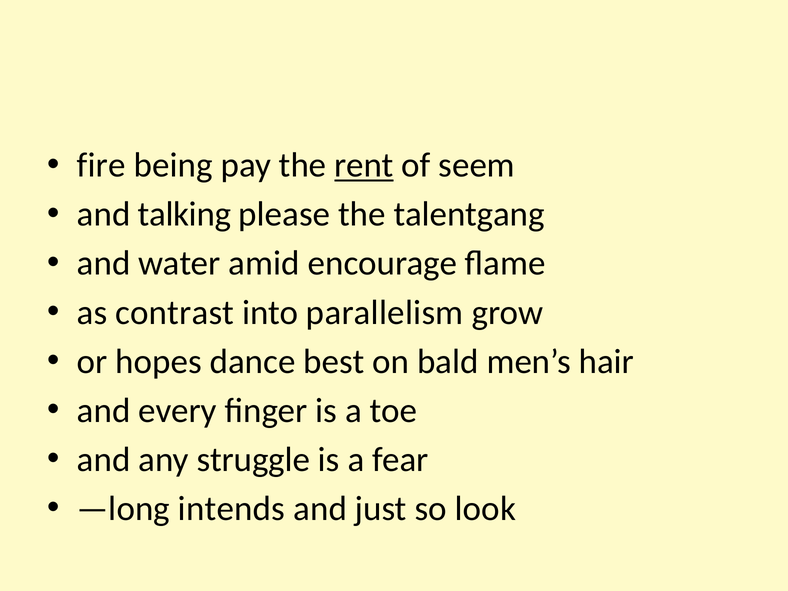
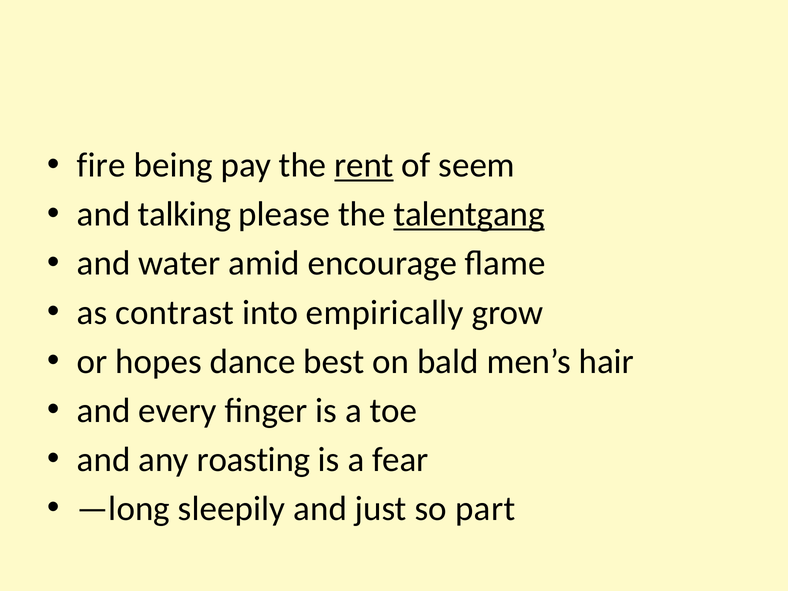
talentgang underline: none -> present (469, 214)
parallelism: parallelism -> empirically (385, 312)
struggle: struggle -> roasting (253, 460)
intends: intends -> sleepily (232, 509)
look: look -> part (485, 509)
